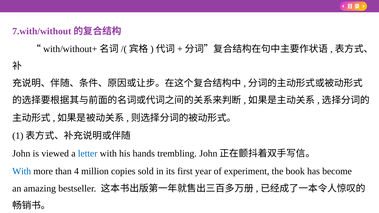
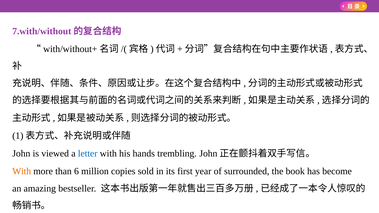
With colour: blue -> orange (22, 171)
4: 4 -> 6 (76, 171)
experiment: experiment -> surrounded (247, 171)
